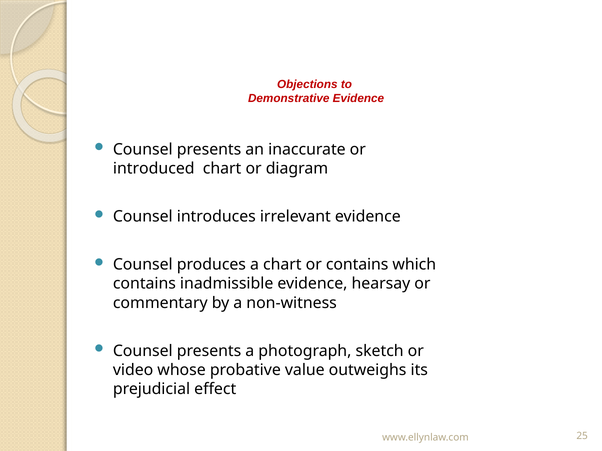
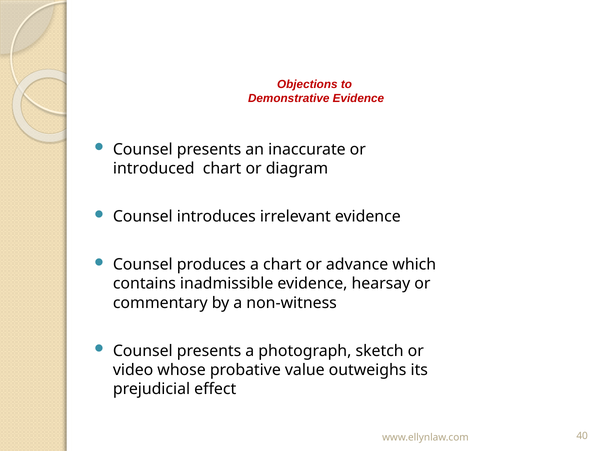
or contains: contains -> advance (357, 265)
25: 25 -> 40 (582, 437)
